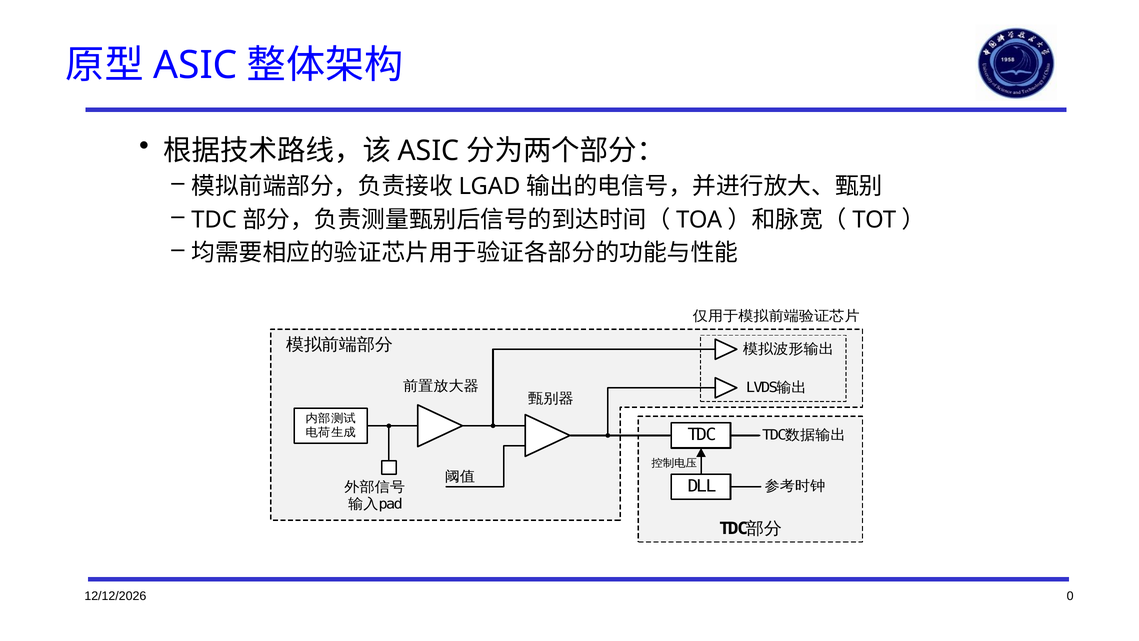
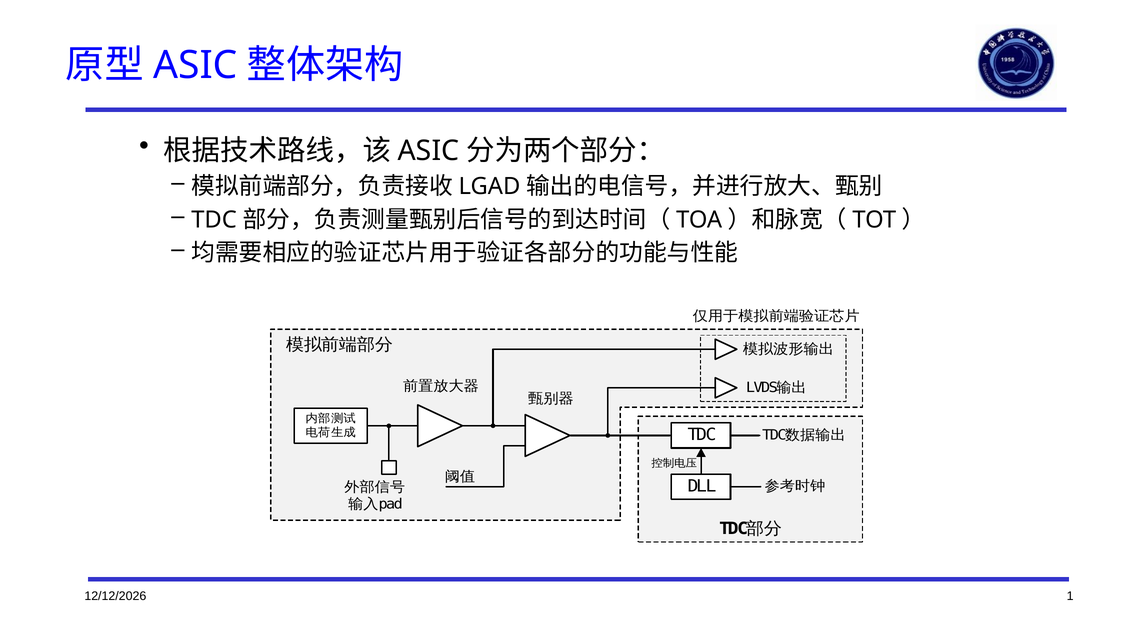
0: 0 -> 1 (1070, 596)
